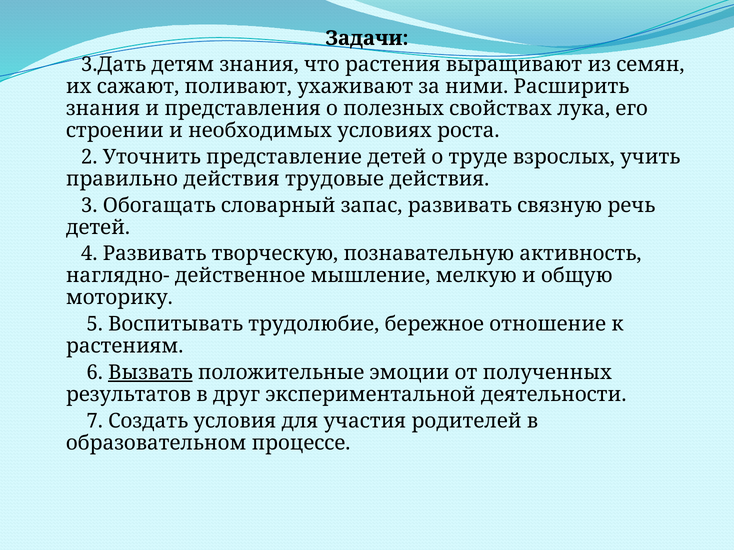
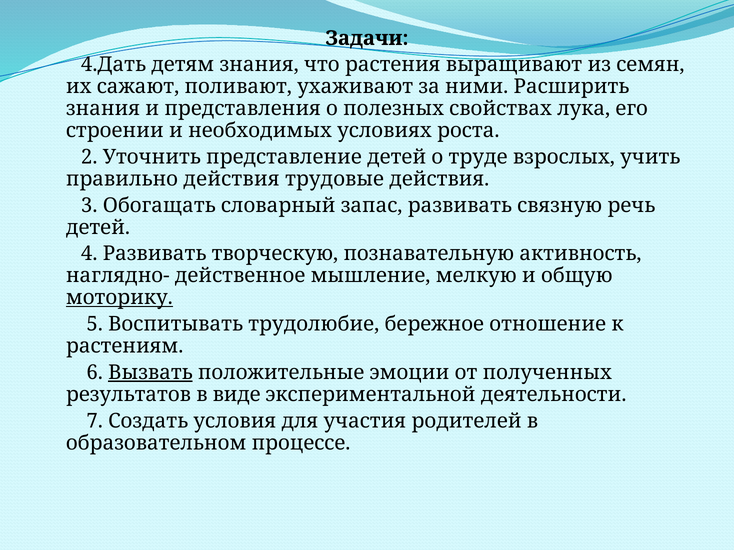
3.Дать: 3.Дать -> 4.Дать (113, 65)
моторику underline: none -> present (119, 298)
друг: друг -> виде (237, 395)
